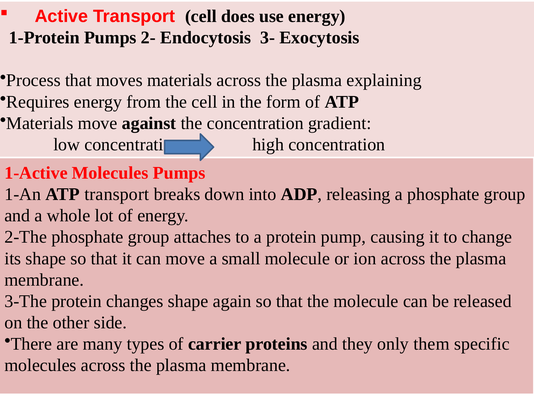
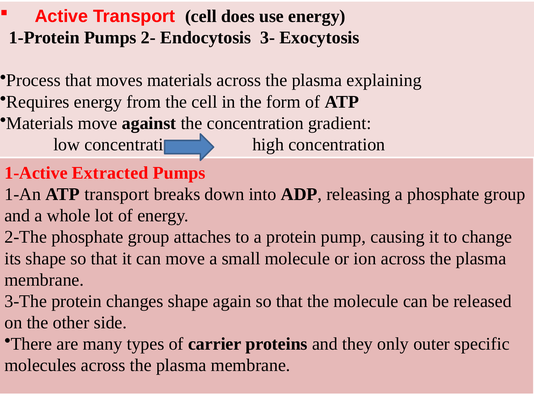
1-Active Molecules: Molecules -> Extracted (110, 173)
them: them -> outer (432, 344)
